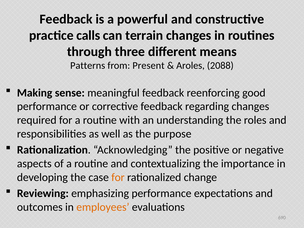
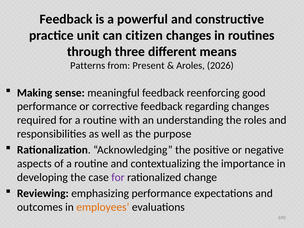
calls: calls -> unit (88, 35)
terrain: terrain -> citizen (144, 35)
2088: 2088 -> 2026 (220, 66)
for colour: orange -> purple (118, 177)
